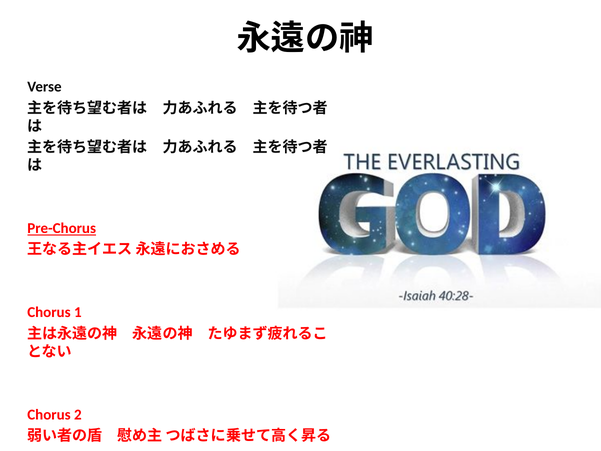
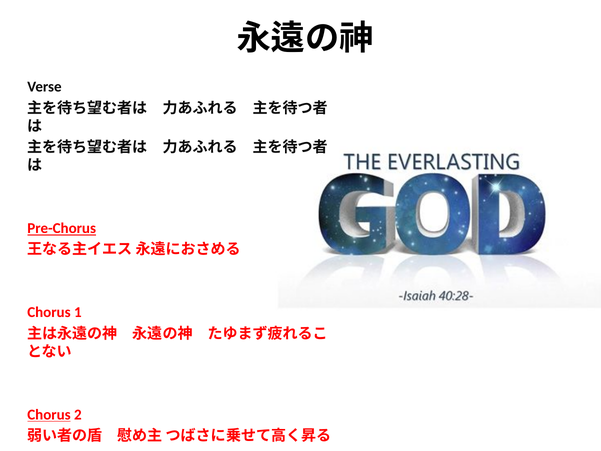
Chorus underline: none -> present (49, 415)
